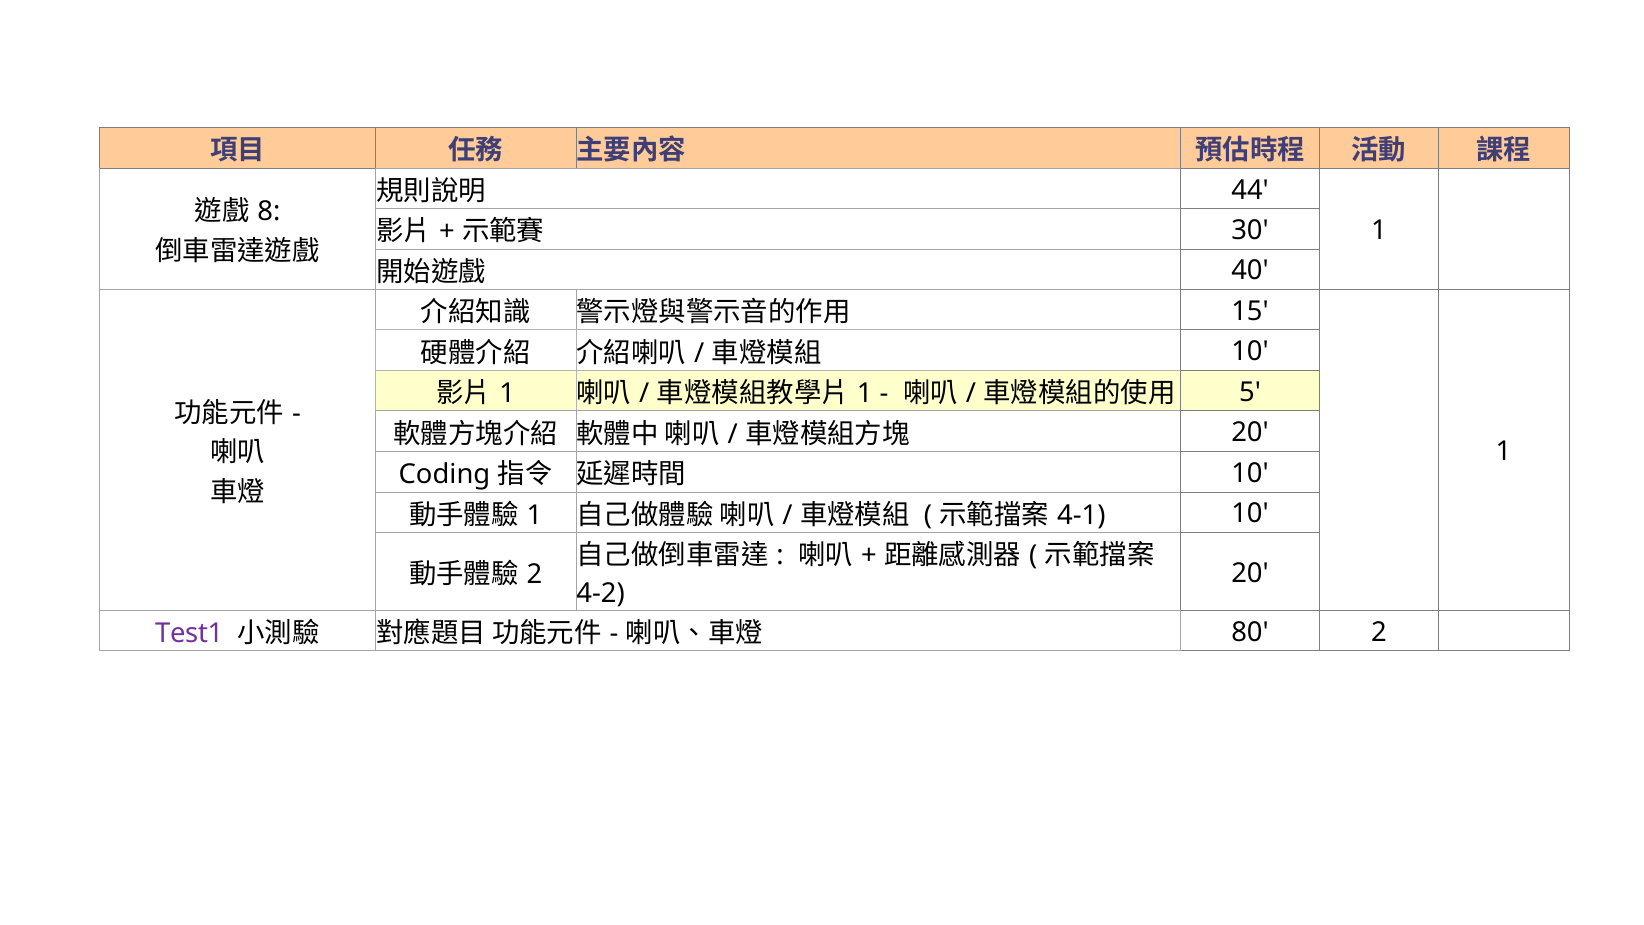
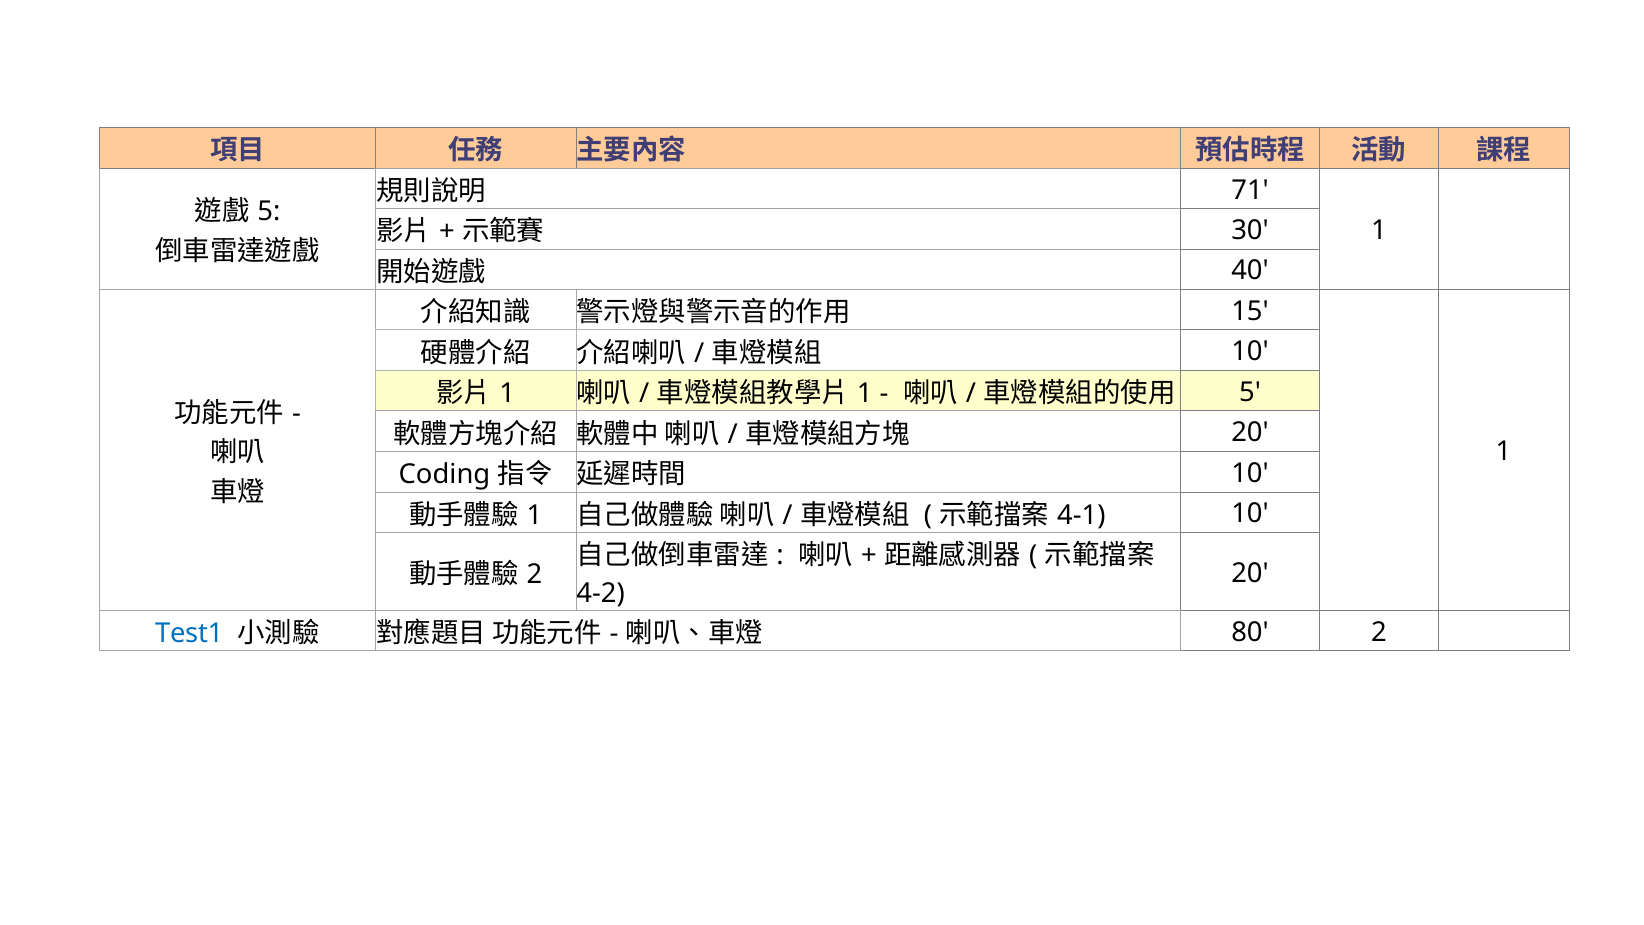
44: 44 -> 71 (1250, 190)
8: 8 -> 5 (269, 212)
Test1 colour: purple -> blue (189, 633)
